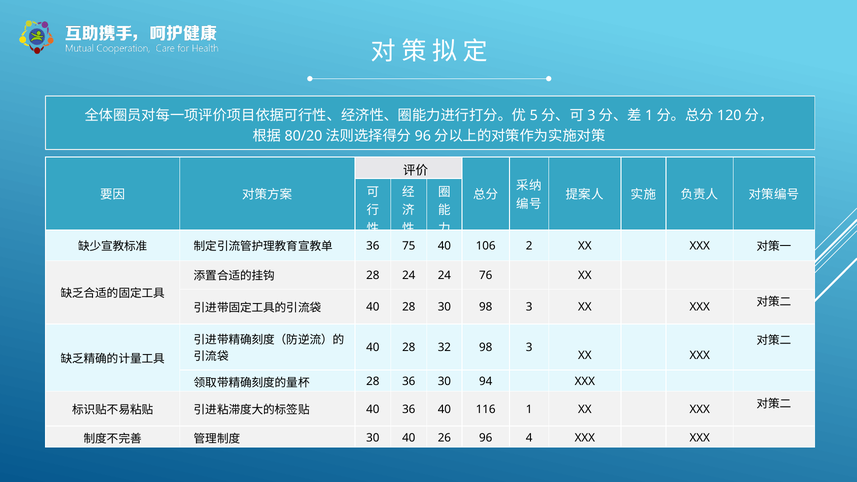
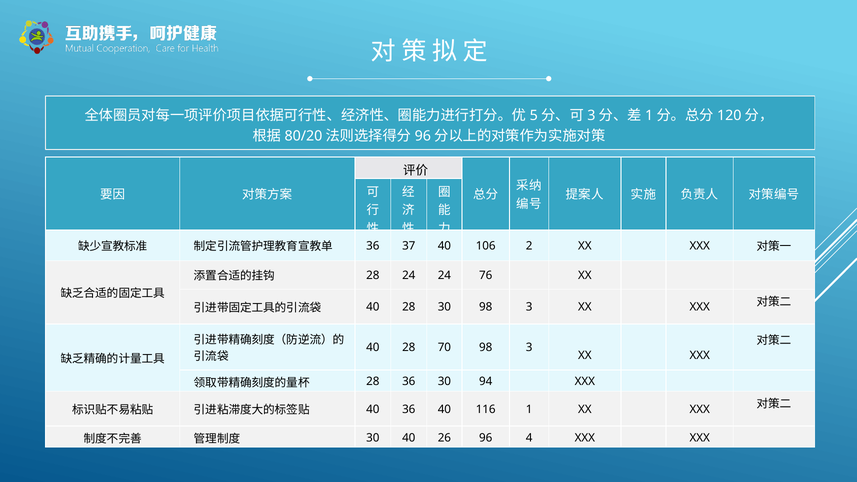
75: 75 -> 37 (409, 246)
32: 32 -> 70 (444, 348)
